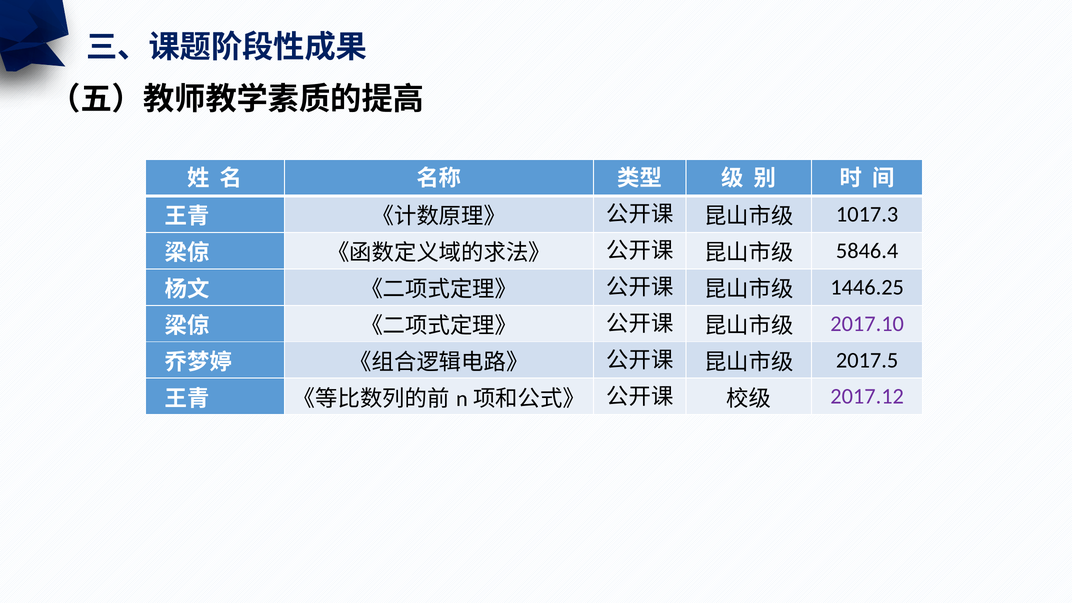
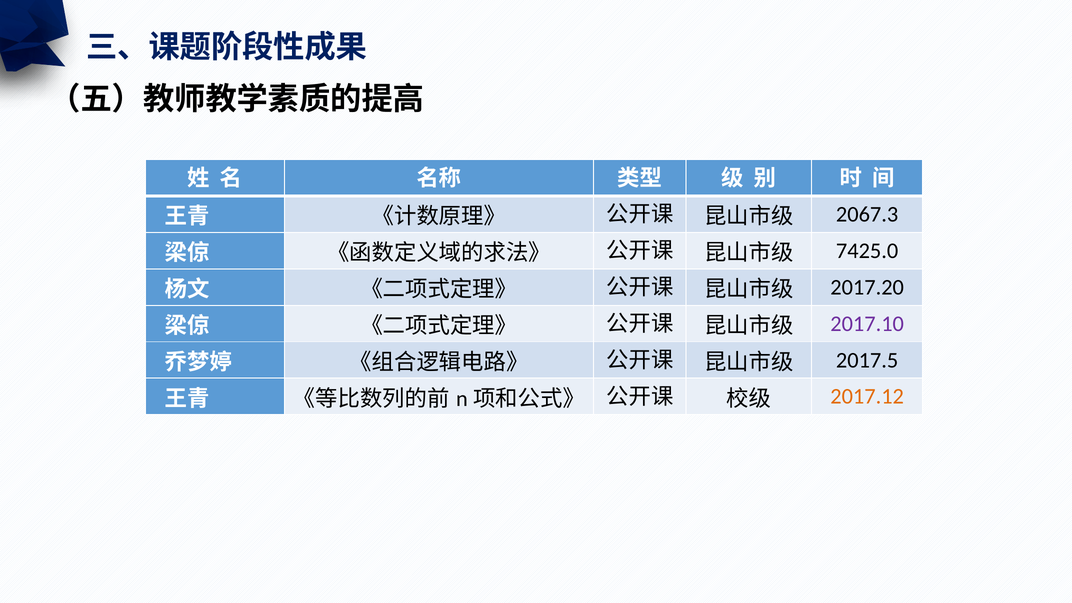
1017.3: 1017.3 -> 2067.3 (867, 214)
5846.4: 5846.4 -> 7425.0 (867, 251)
1446.25: 1446.25 -> 2017.20 (867, 287)
2017.12 colour: purple -> orange (867, 397)
